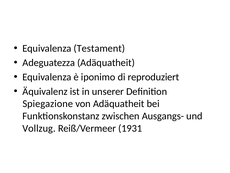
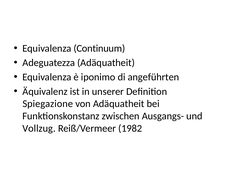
Testament: Testament -> Continuum (99, 48)
reproduziert: reproduziert -> angeführten (153, 77)
1931: 1931 -> 1982 (130, 128)
